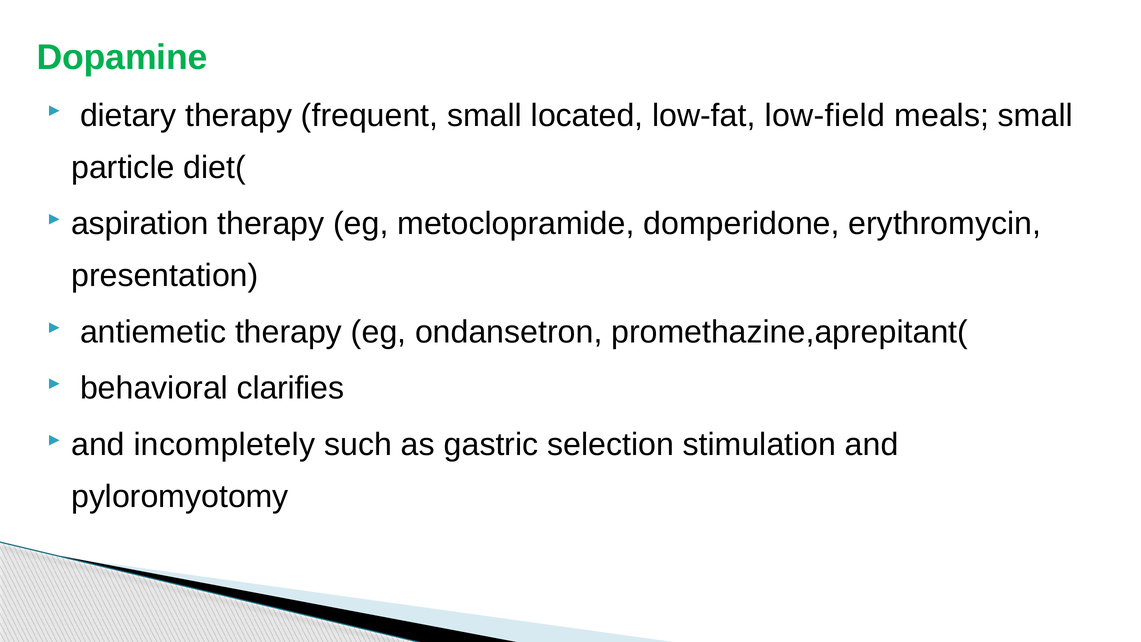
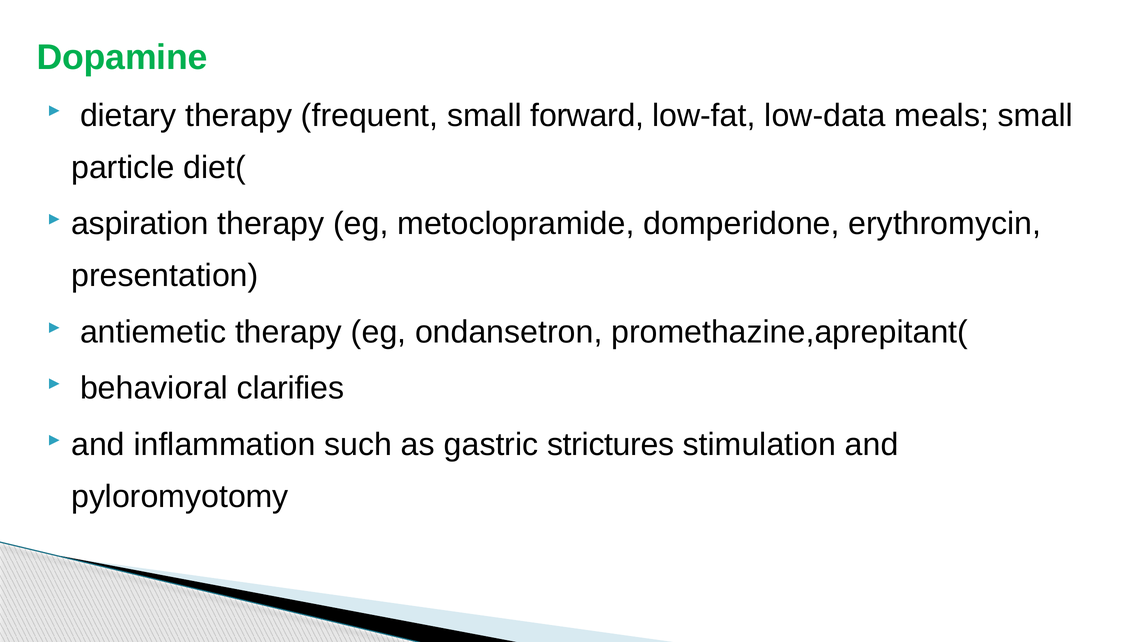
located: located -> forward (587, 115)
low-field: low-field -> low-data (825, 115)
incompletely: incompletely -> inflammation (225, 445)
selection: selection -> strictures (611, 445)
